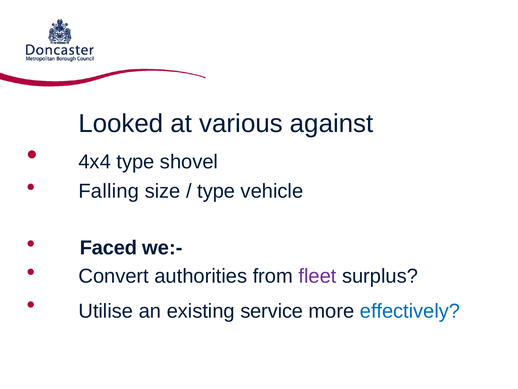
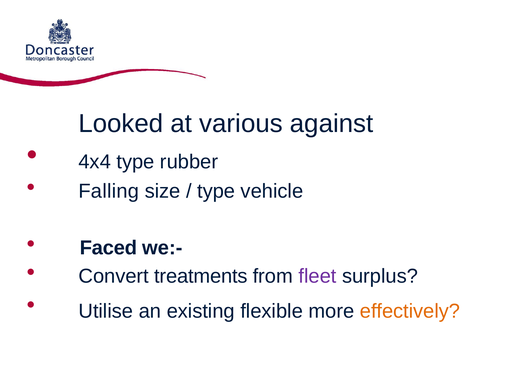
shovel: shovel -> rubber (189, 162)
authorities: authorities -> treatments (201, 276)
service: service -> flexible (272, 311)
effectively colour: blue -> orange (410, 311)
